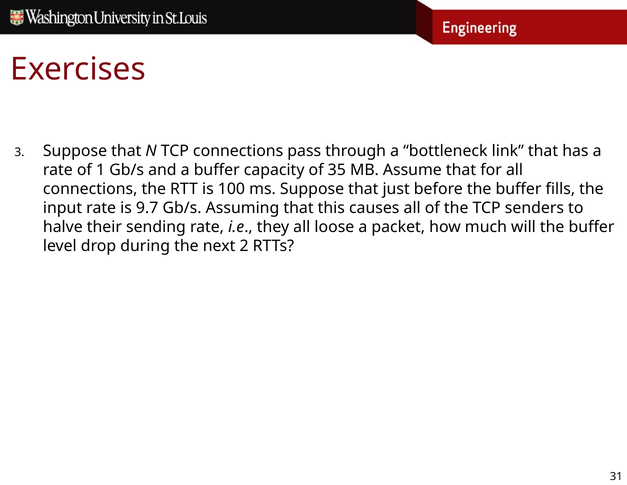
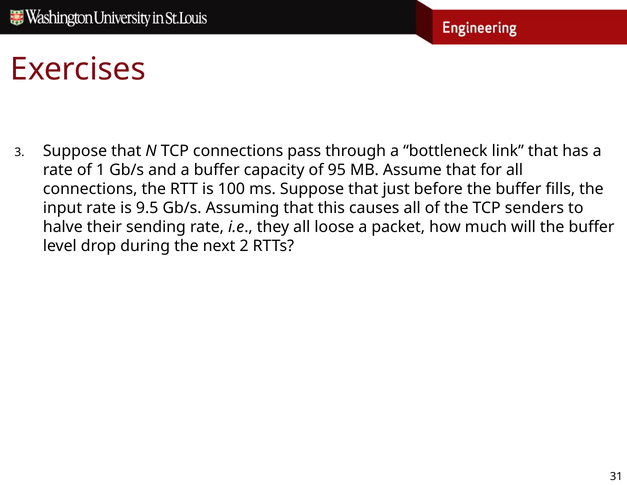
35: 35 -> 95 (337, 170)
9.7: 9.7 -> 9.5 (147, 208)
